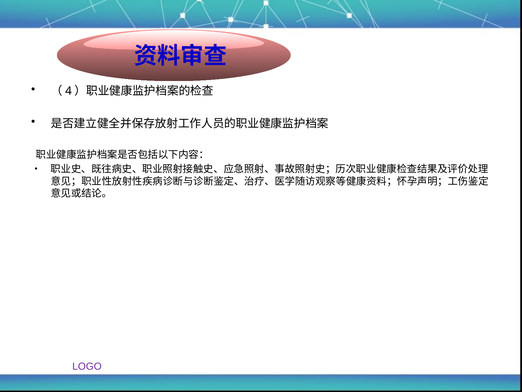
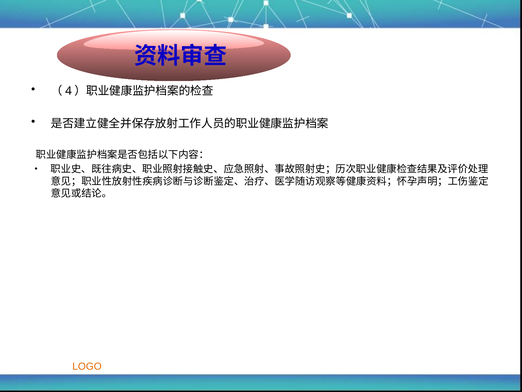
LOGO colour: purple -> orange (87, 366)
